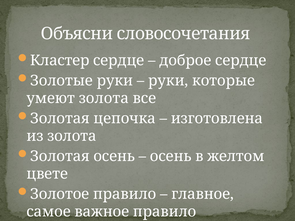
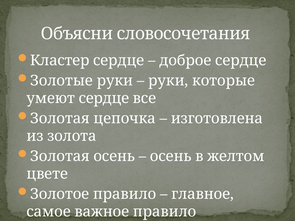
умеют золота: золота -> сердце (104, 98)
